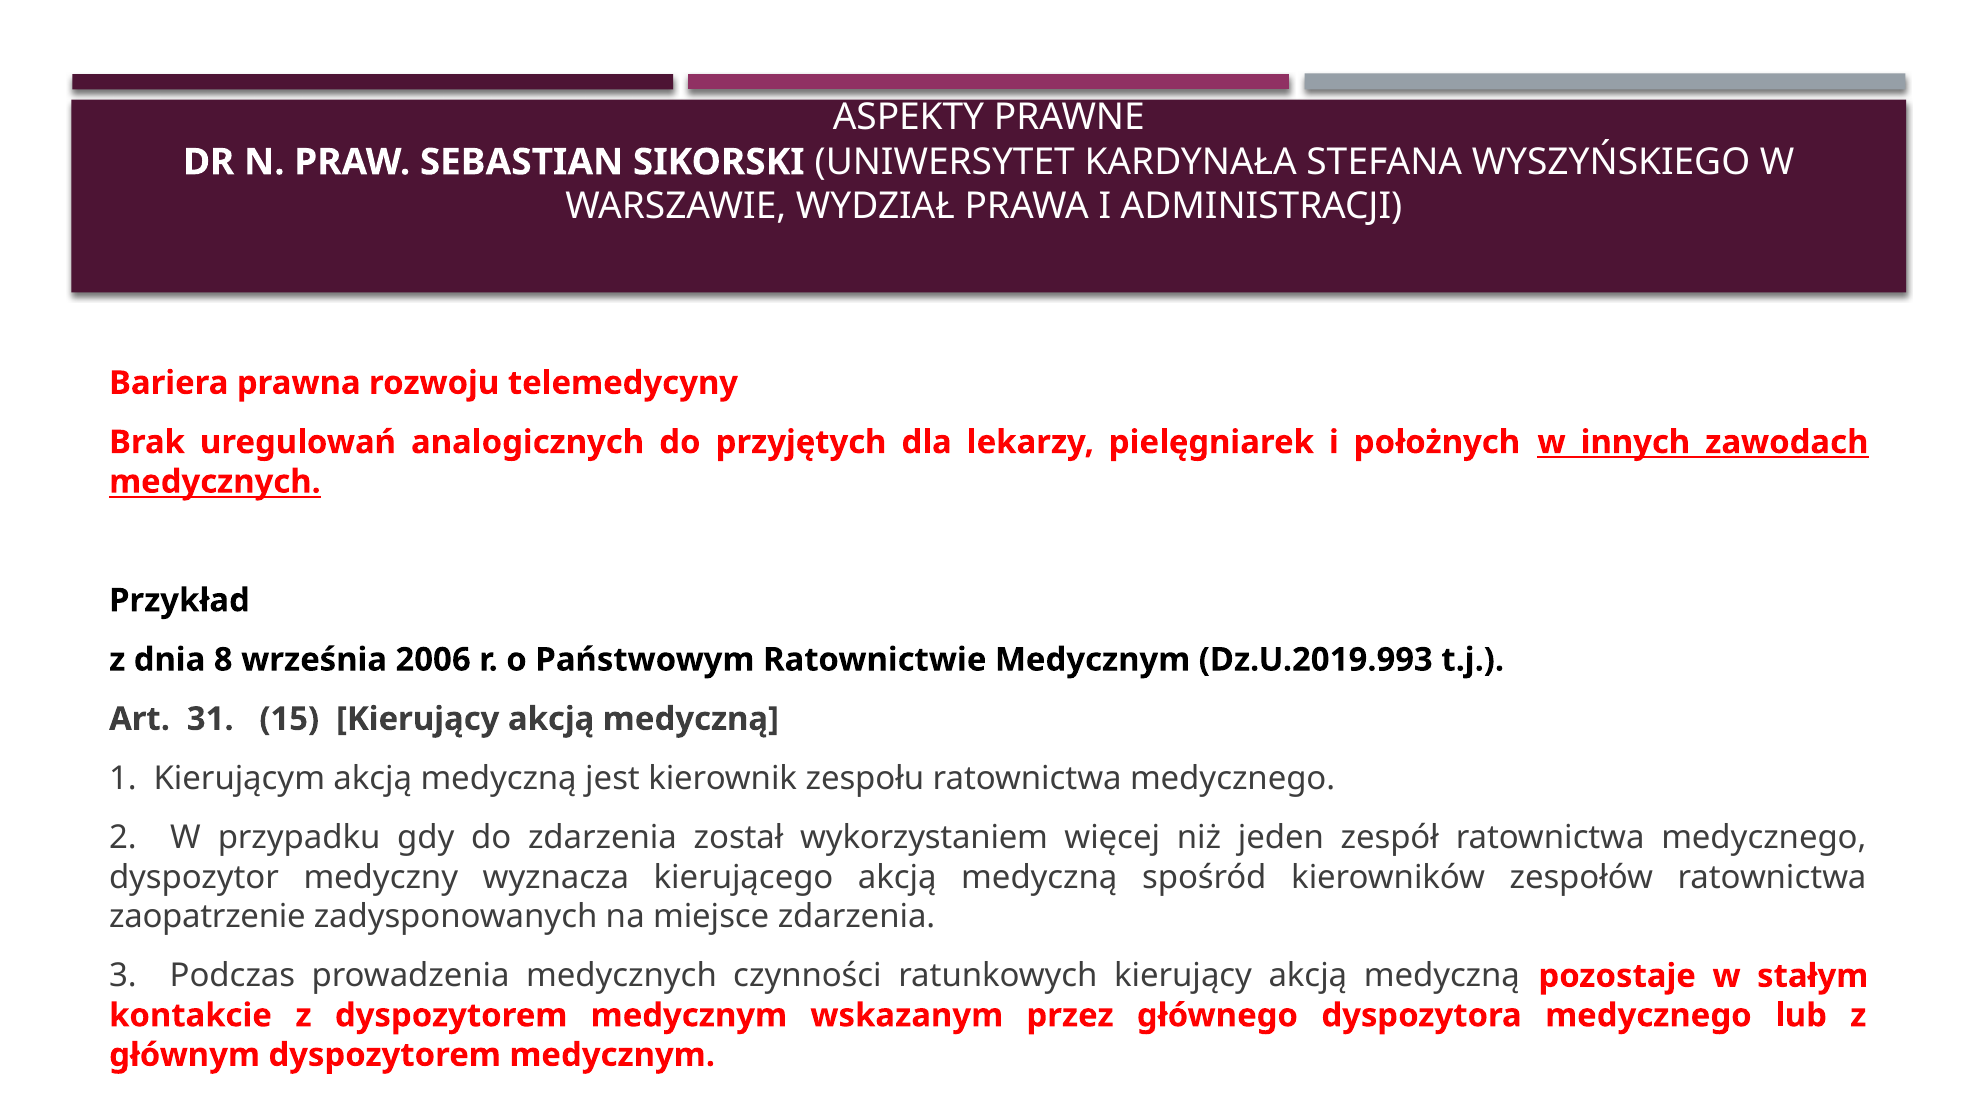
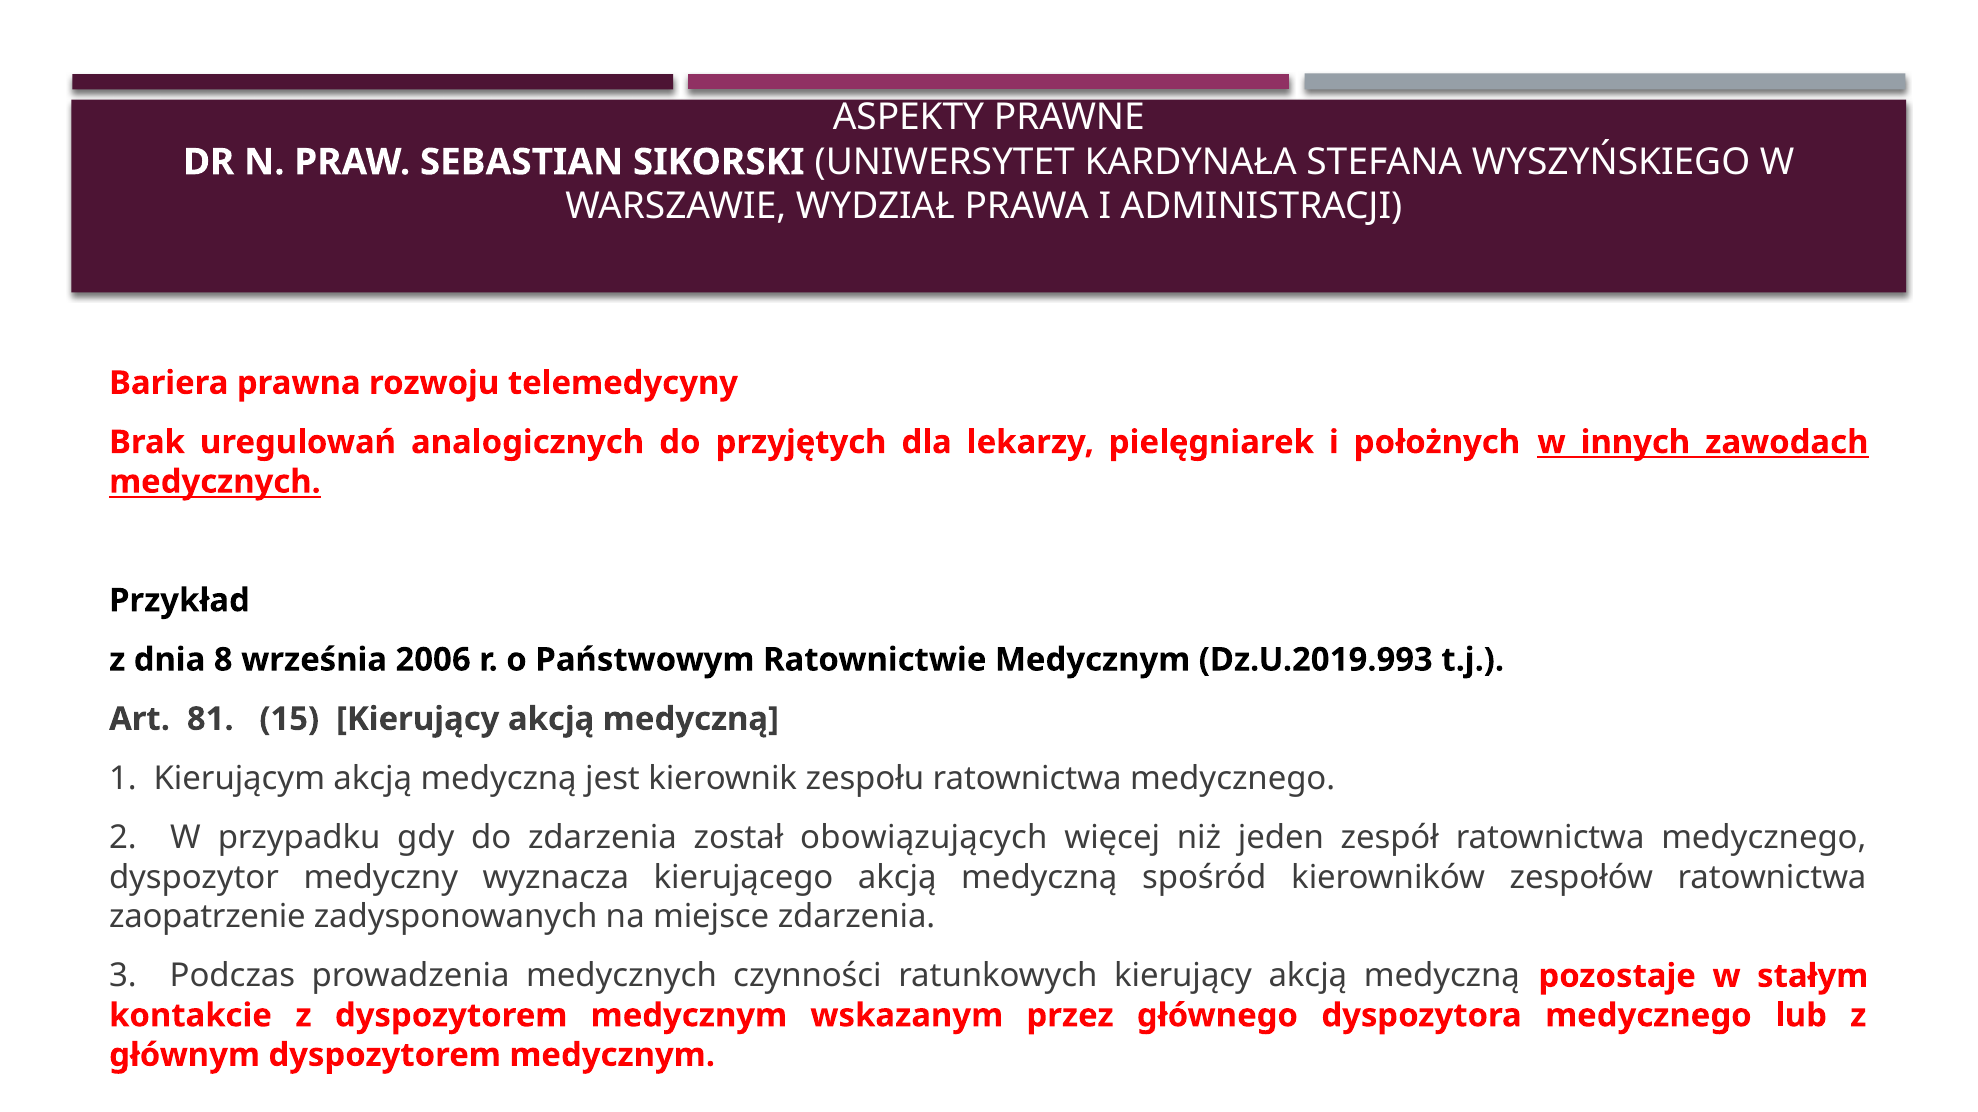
31: 31 -> 81 (210, 719)
wykorzystaniem: wykorzystaniem -> obowiązujących (924, 838)
